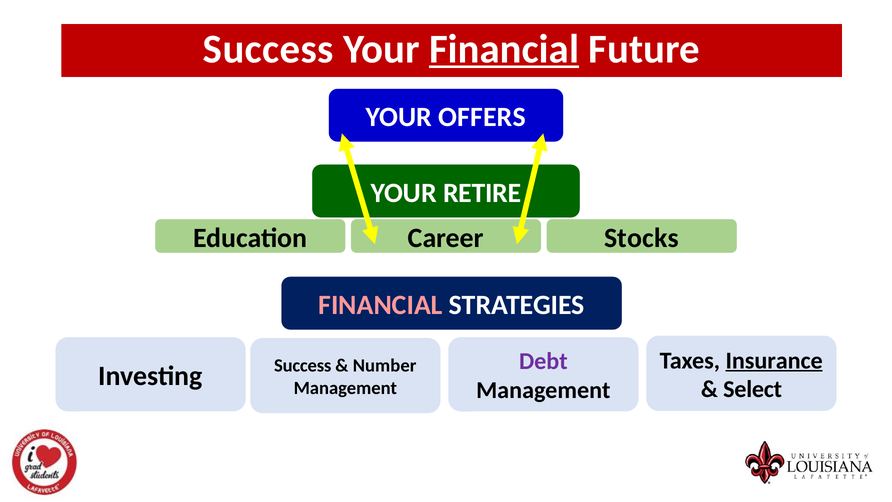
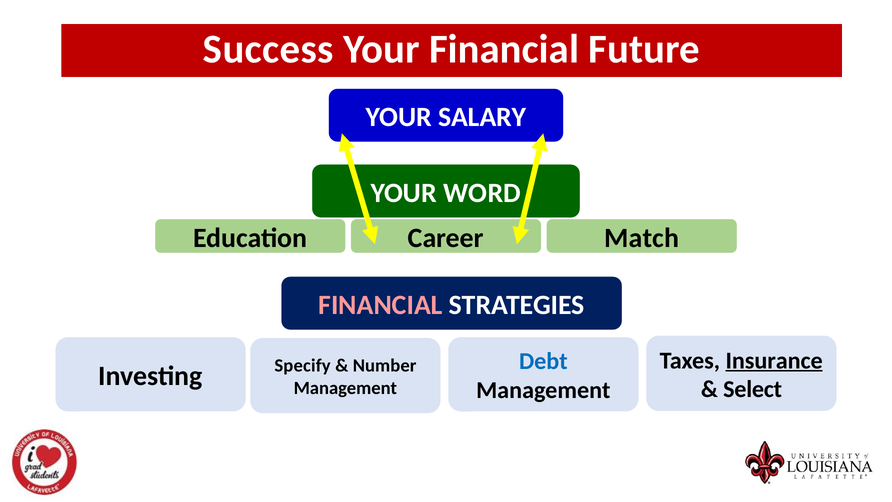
Financial underline: present -> none (504, 49)
OFFERS: OFFERS -> SALARY (482, 117)
RETIRE: RETIRE -> WORD (482, 193)
Stocks: Stocks -> Match (642, 238)
Debt colour: purple -> blue (543, 361)
Success: Success -> Specify (303, 366)
